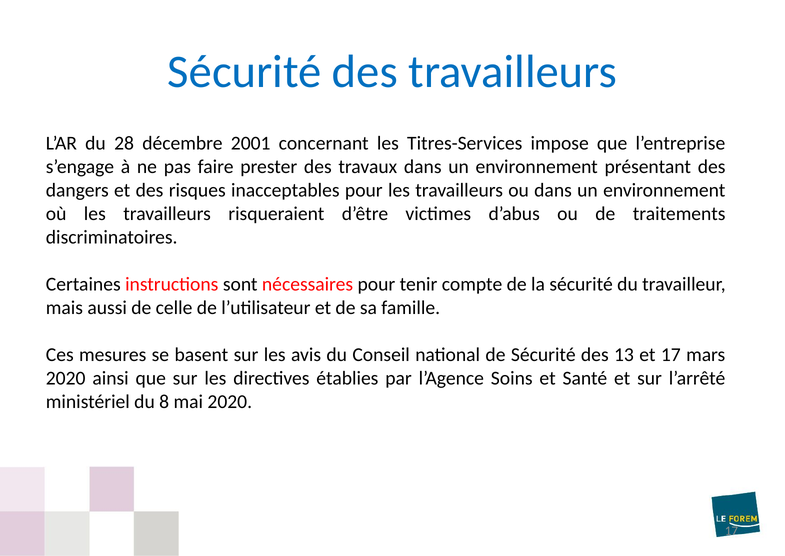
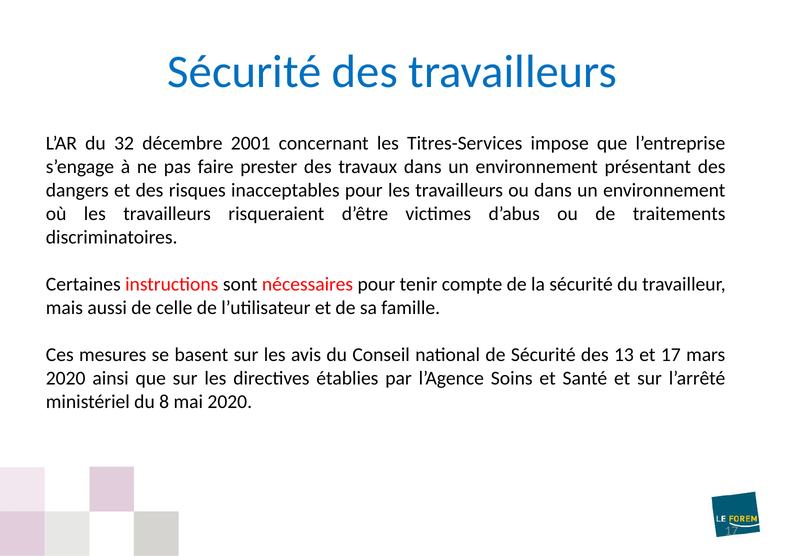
28: 28 -> 32 (124, 143)
